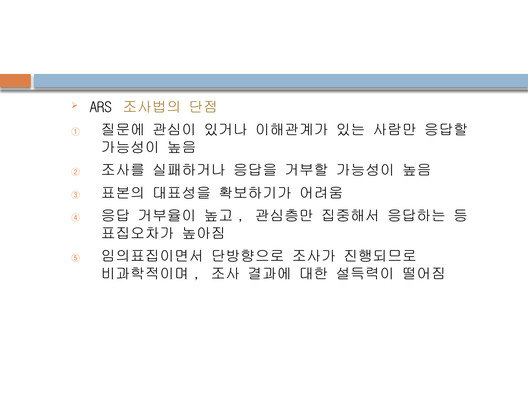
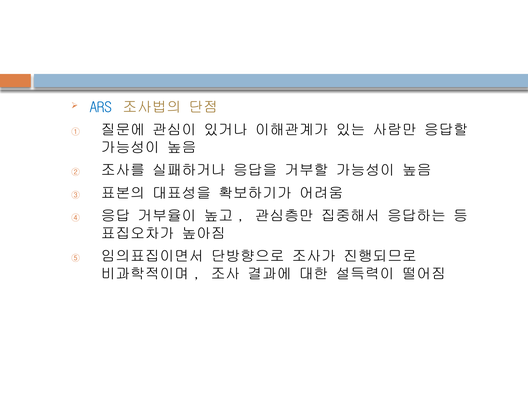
ARS colour: black -> blue (101, 107)
